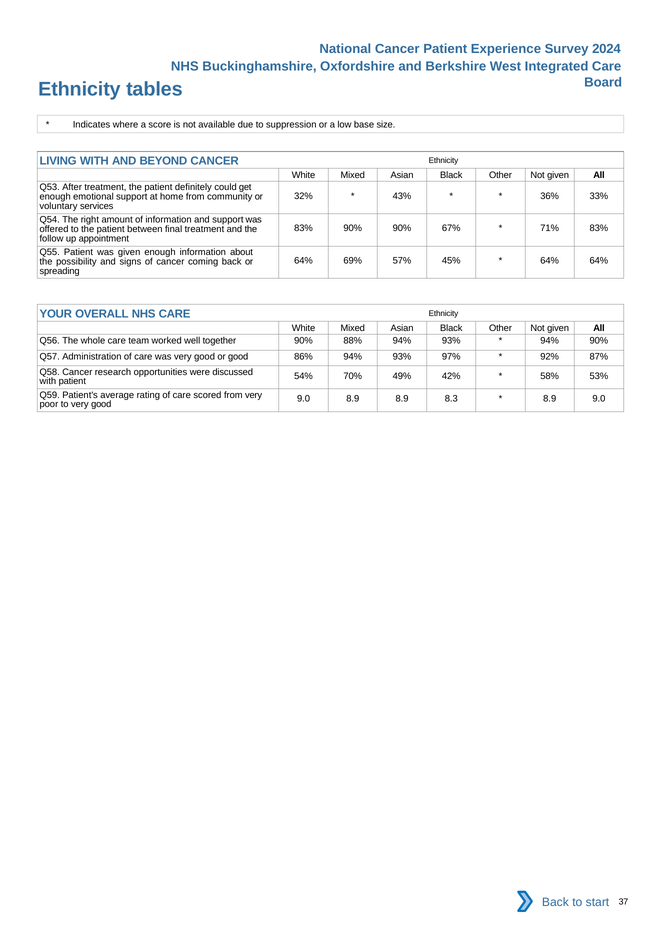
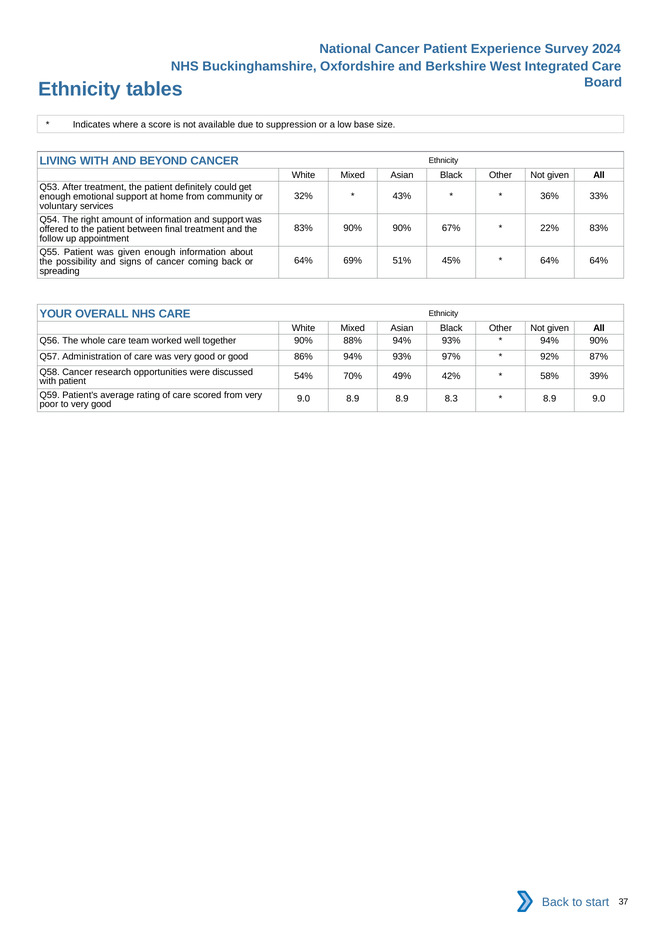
71%: 71% -> 22% (550, 228)
57%: 57% -> 51% (402, 261)
53%: 53% -> 39% (599, 376)
